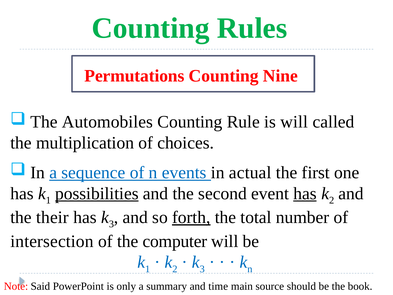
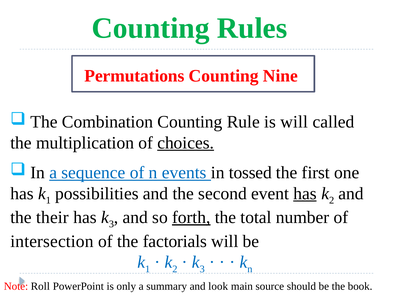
Automobiles: Automobiles -> Combination (107, 122)
choices underline: none -> present (186, 143)
actual: actual -> tossed (250, 172)
possibilities underline: present -> none (97, 193)
computer: computer -> factorials (175, 241)
Said: Said -> Roll (40, 286)
time: time -> look (218, 286)
